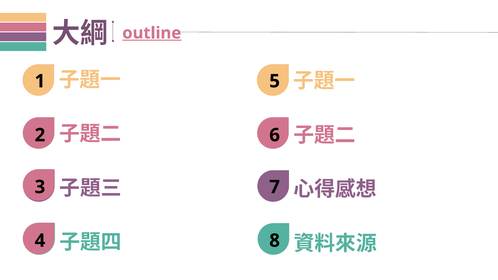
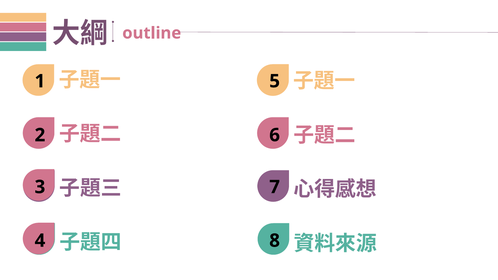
outline underline: present -> none (152, 33)
